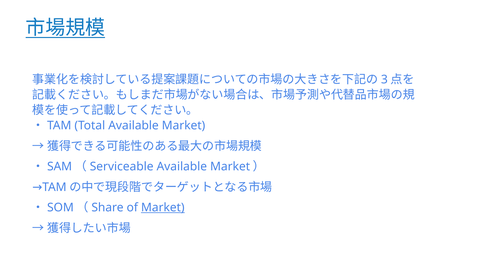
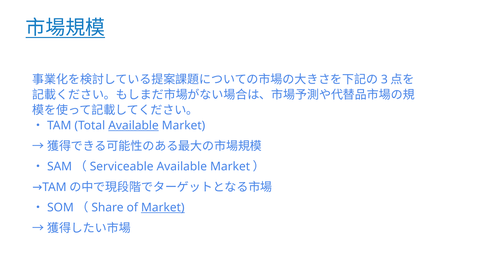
Available underline: none -> present (133, 126)
